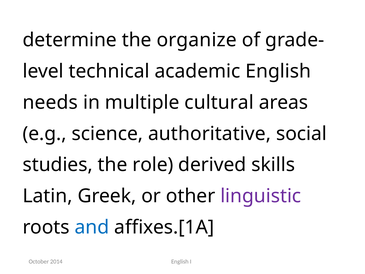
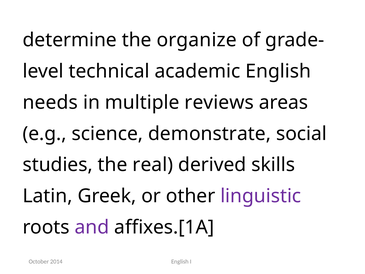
cultural: cultural -> reviews (219, 102)
authoritative: authoritative -> demonstrate (210, 134)
role: role -> real (153, 165)
and colour: blue -> purple (92, 227)
